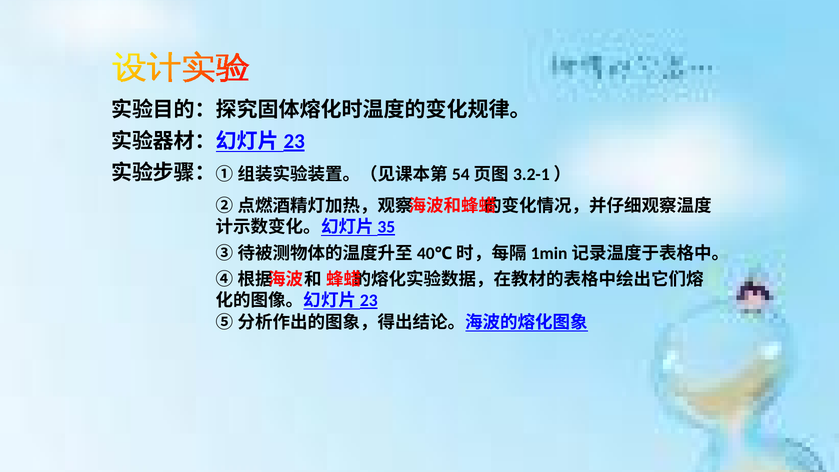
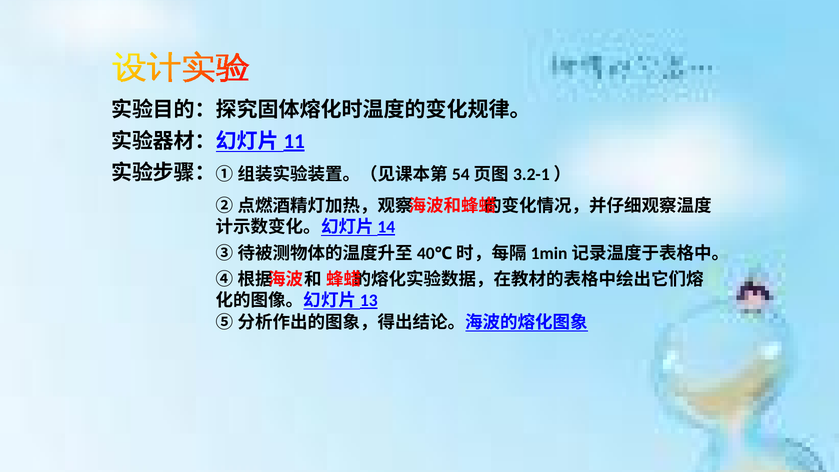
23: 23 -> 11 (294, 141)
35: 35 -> 14 (386, 227)
23: 23 -> 13 (369, 301)
